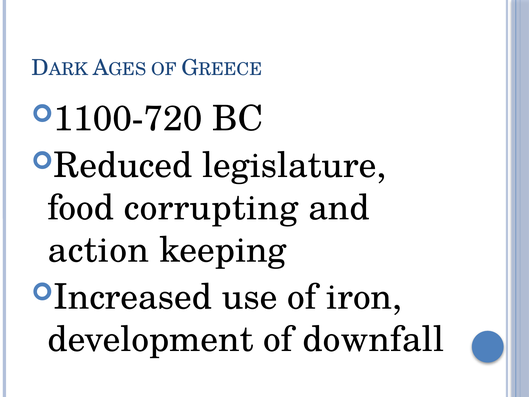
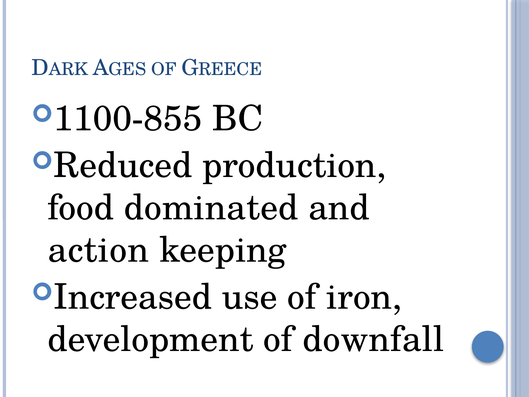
1100-720: 1100-720 -> 1100-855 (128, 119)
legislature: legislature -> production (294, 166)
corrupting: corrupting -> dominated (211, 208)
